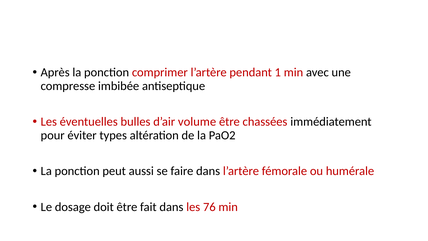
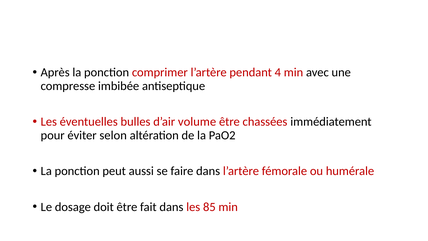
1: 1 -> 4 (278, 72)
types: types -> selon (113, 135)
76: 76 -> 85 (209, 207)
